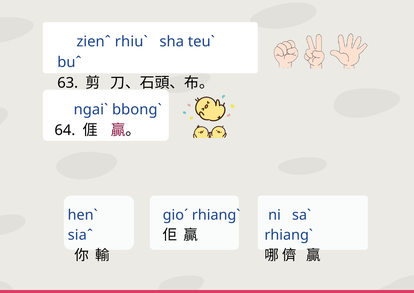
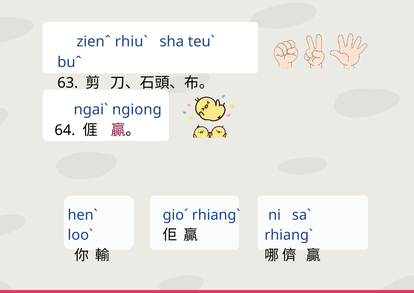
bbongˋ: bbongˋ -> ngiong (137, 110)
siaˆ: siaˆ -> looˋ (80, 235)
